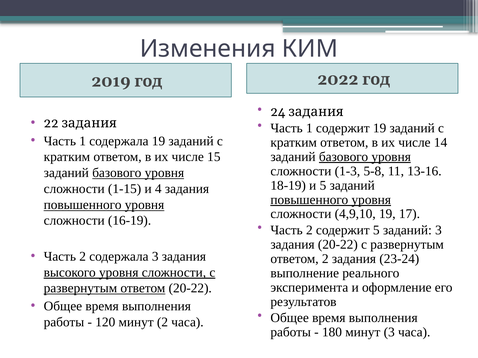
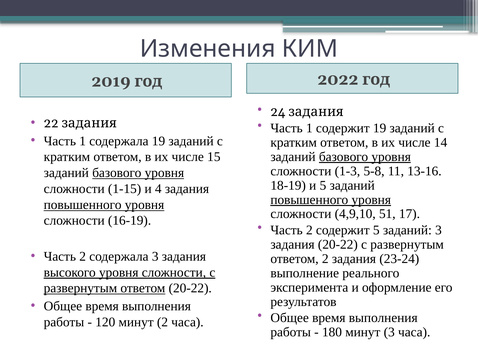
4,9,10 19: 19 -> 51 (387, 214)
